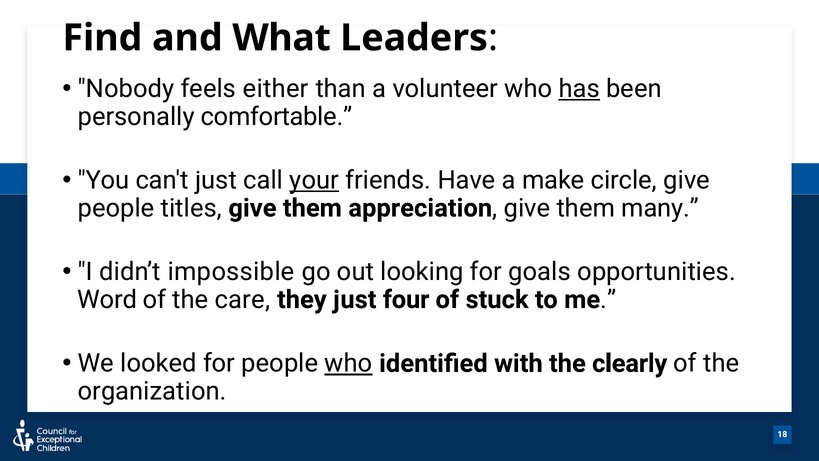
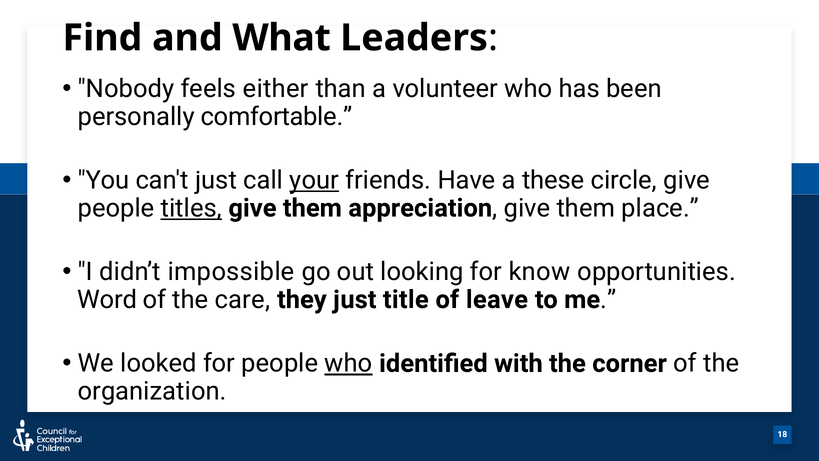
has underline: present -> none (579, 89)
make: make -> these (553, 180)
titles underline: none -> present (191, 208)
many: many -> place (660, 208)
goals: goals -> know (540, 272)
four: four -> title (406, 299)
stuck: stuck -> leave (497, 299)
clearly: clearly -> corner (630, 363)
